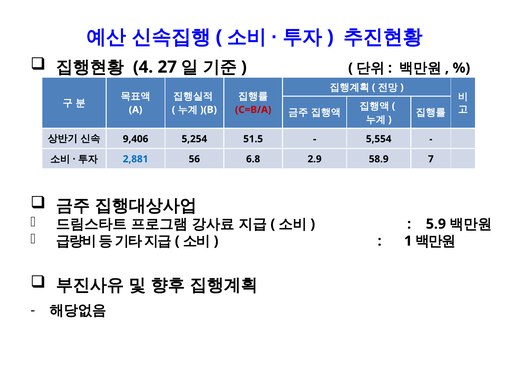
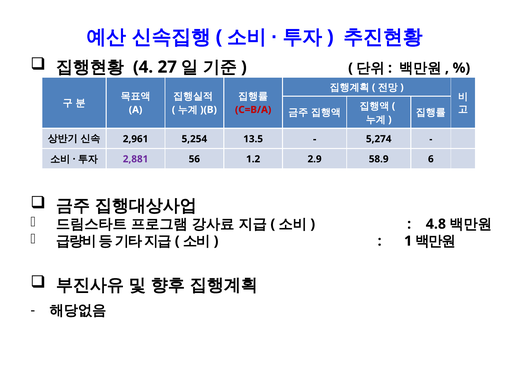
9,406: 9,406 -> 2,961 (136, 139)
51.5: 51.5 -> 13.5 (253, 139)
5,554: 5,554 -> 5,274 (379, 139)
2,881 colour: blue -> purple (136, 159)
6.8: 6.8 -> 1.2 (253, 159)
7: 7 -> 6 (431, 159)
5.9: 5.9 -> 4.8 (436, 224)
